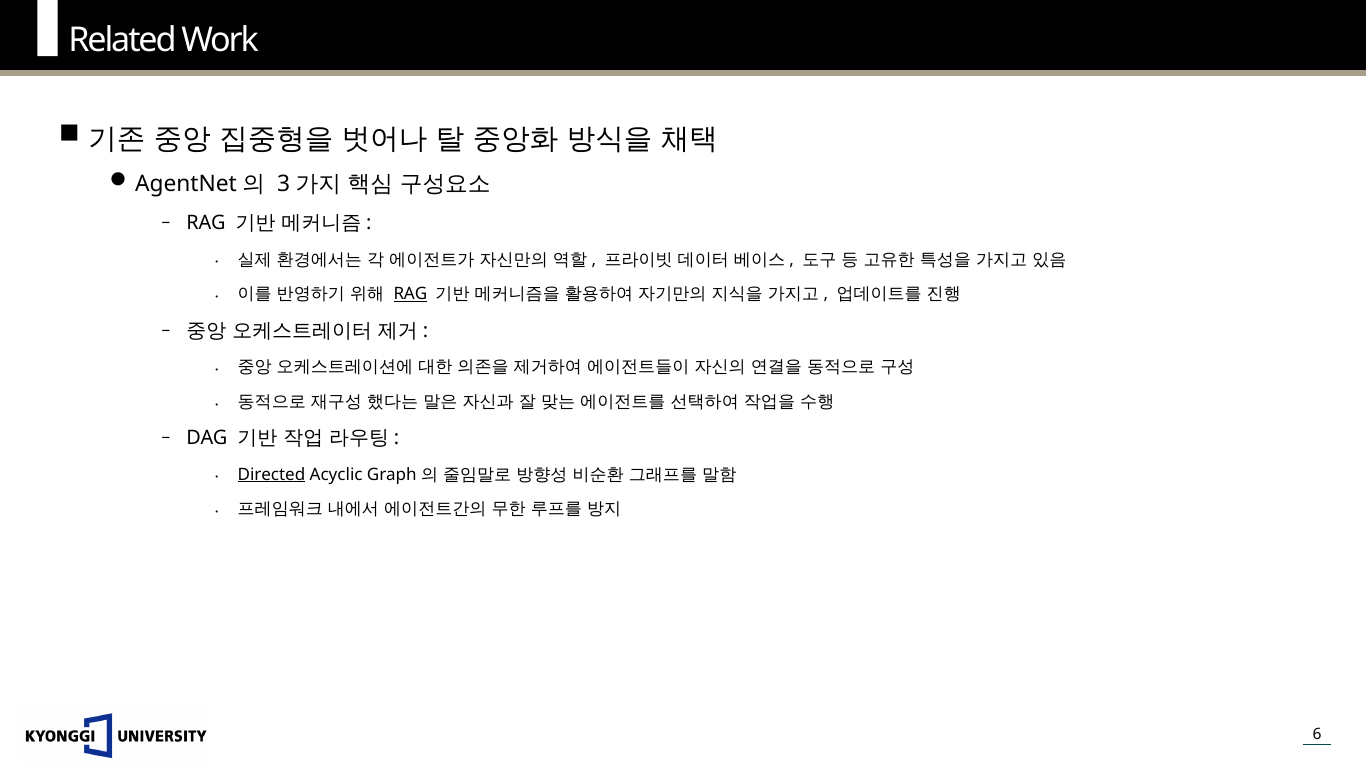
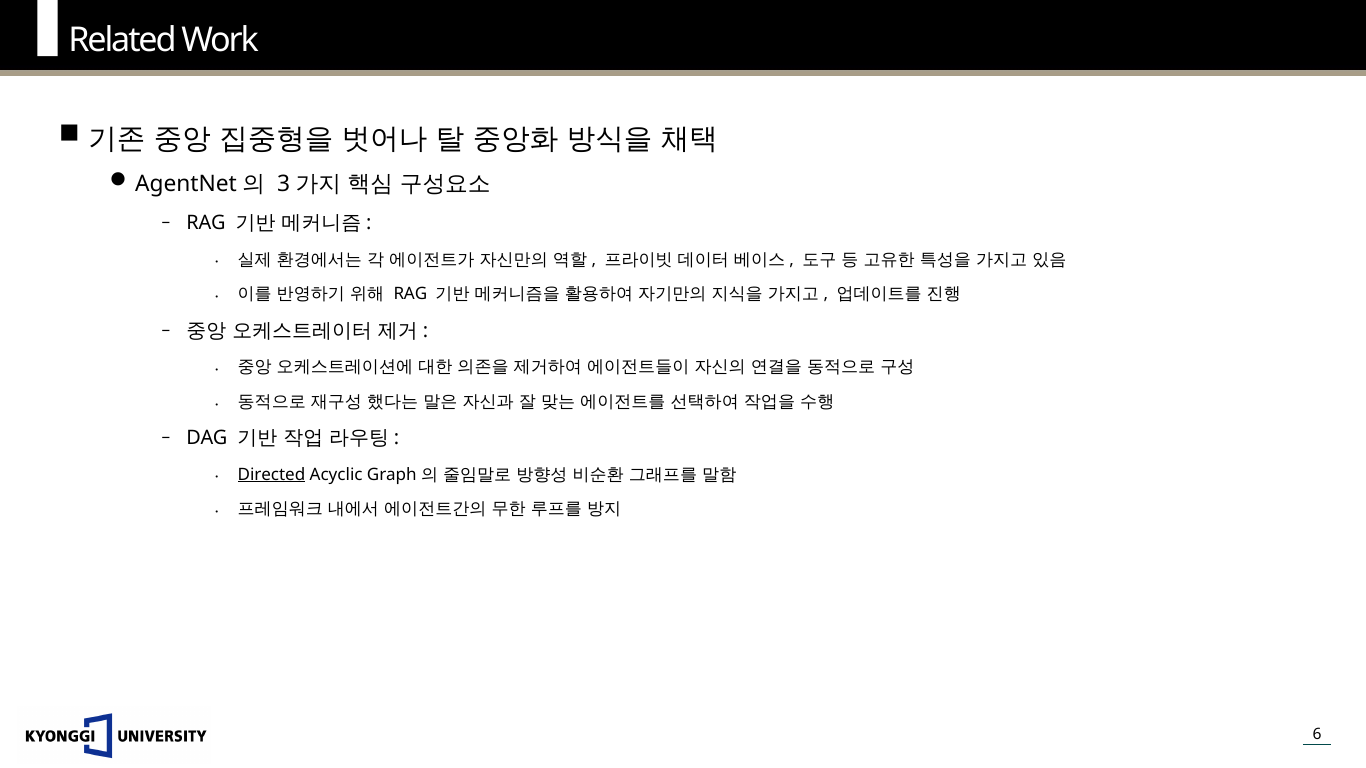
RAG underline: present -> none (410, 294)
